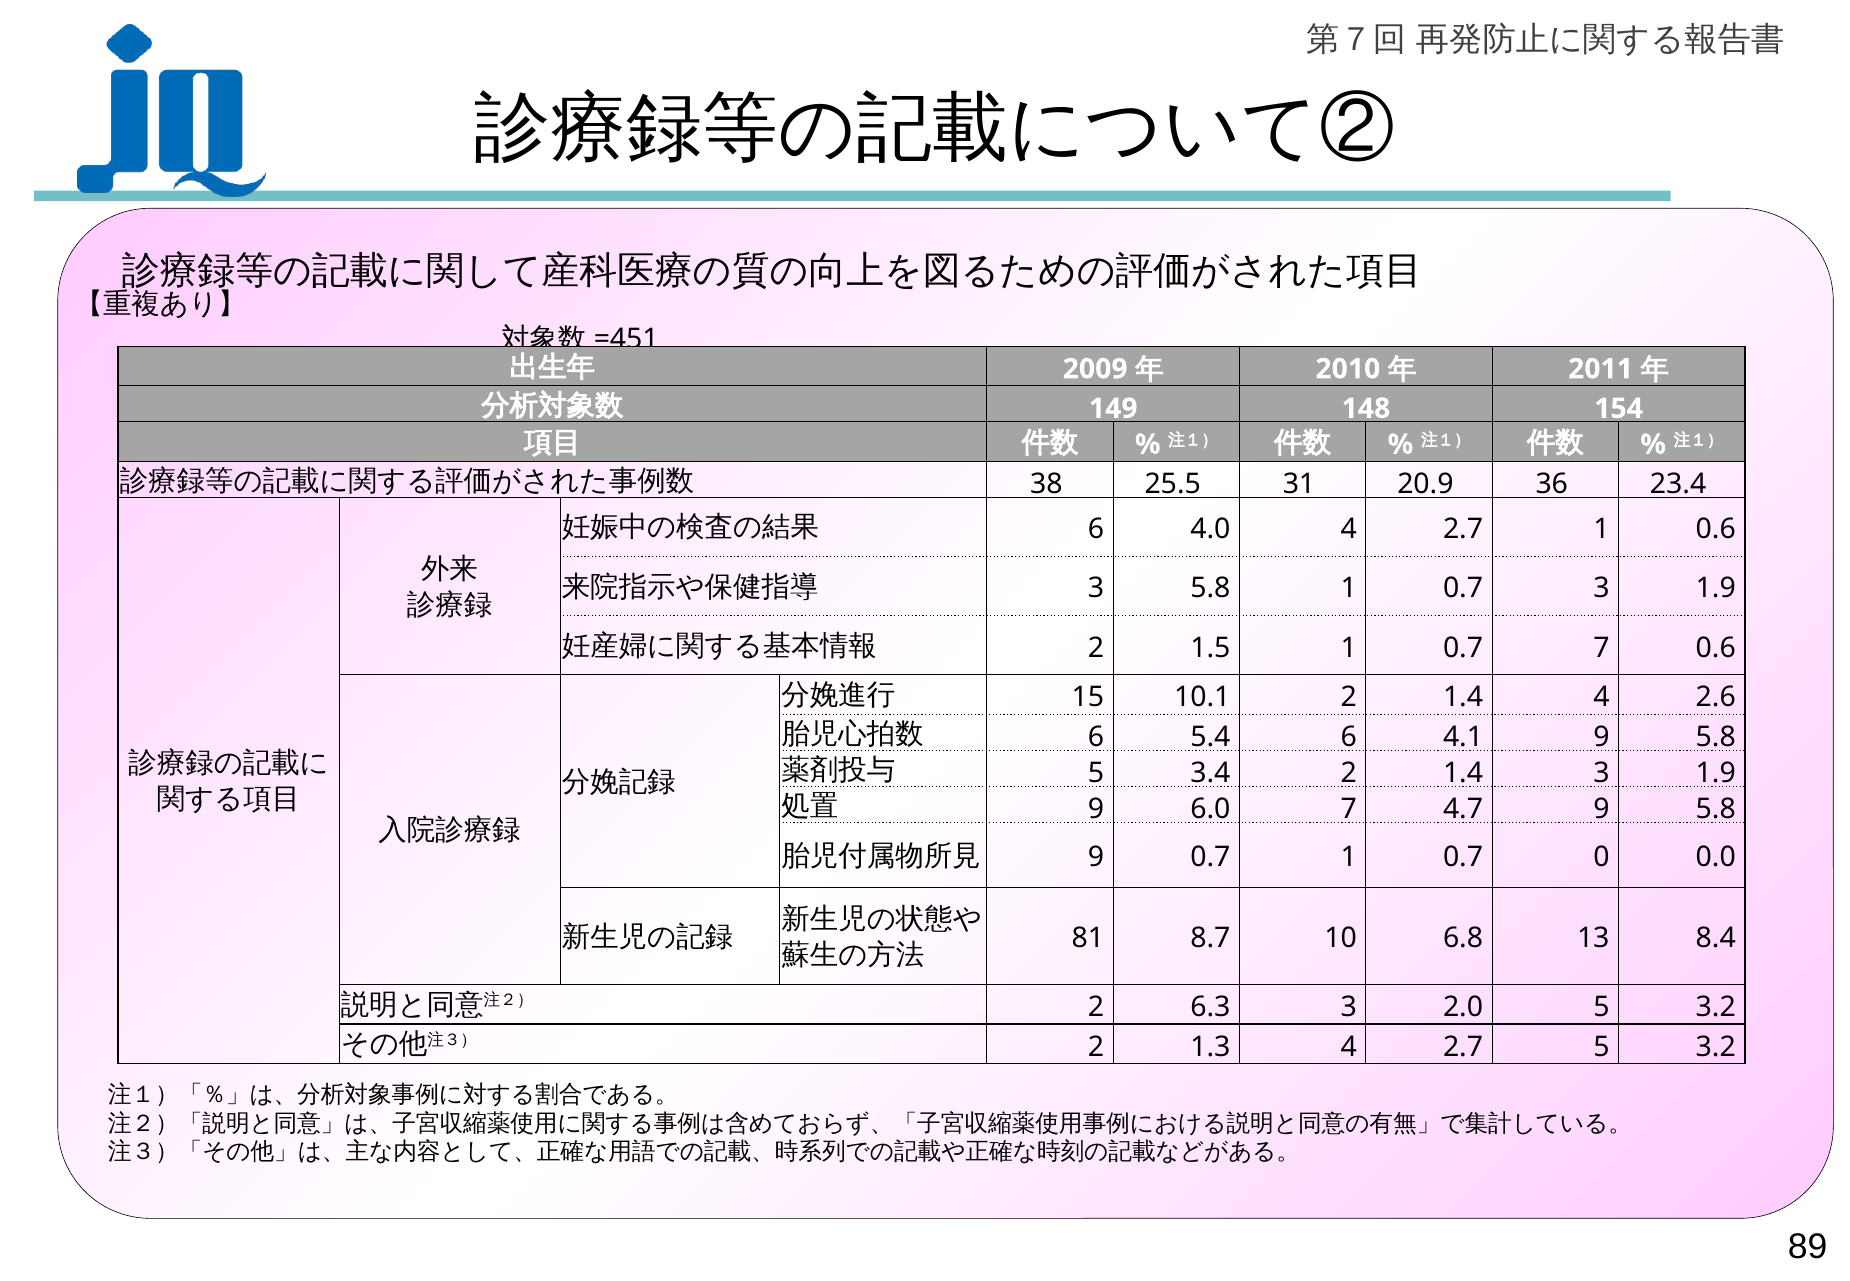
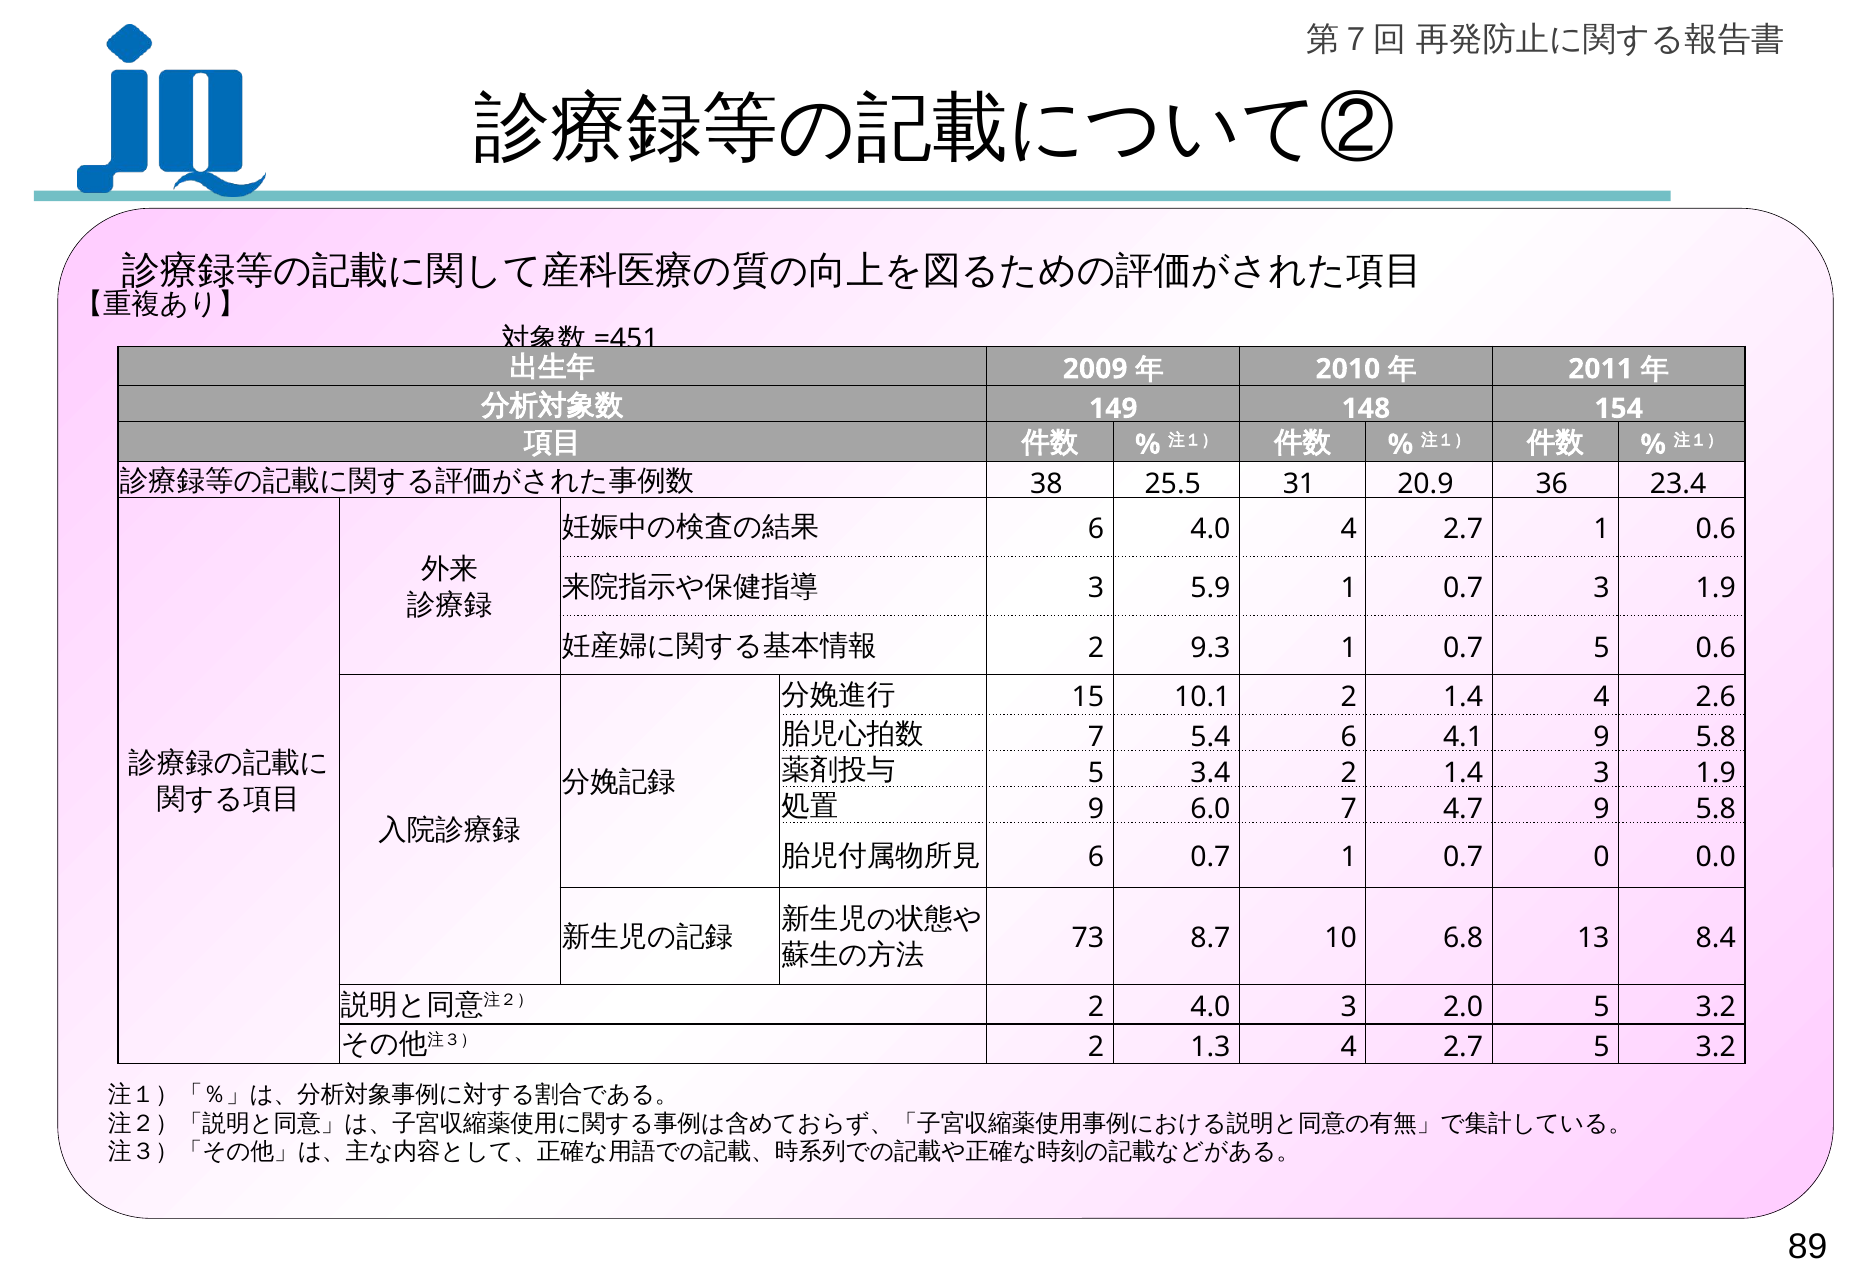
3 5.8: 5.8 -> 5.9 (1210, 589)
1.5: 1.5 -> 9.3 (1210, 648)
0.7 7: 7 -> 5 (1601, 648)
6: 6 -> 7 (1096, 737)
9: 9 -> 6 (1096, 858)
81: 81 -> 73 (1088, 939)
2 6.3: 6.3 -> 4.0 (1210, 1007)
